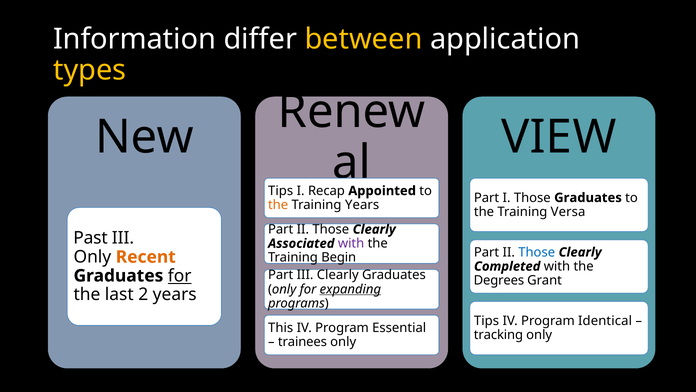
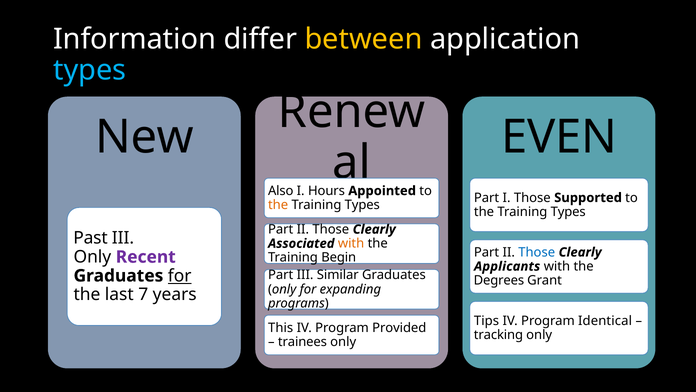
types colour: yellow -> light blue (90, 70)
VIEW: VIEW -> EVEN (559, 137)
Tips: Tips -> Also (281, 191)
Recap: Recap -> Hours (326, 191)
Those Graduates: Graduates -> Supported (588, 197)
Years: Years -> Types (362, 205)
Versa: Versa -> Types (568, 212)
with colour: purple -> orange (351, 243)
Recent colour: orange -> purple (146, 257)
Completed: Completed -> Applicants (507, 266)
III Clearly: Clearly -> Similar (338, 275)
expanding underline: present -> none (350, 289)
2: 2 -> 7 (143, 294)
Essential: Essential -> Provided (399, 327)
